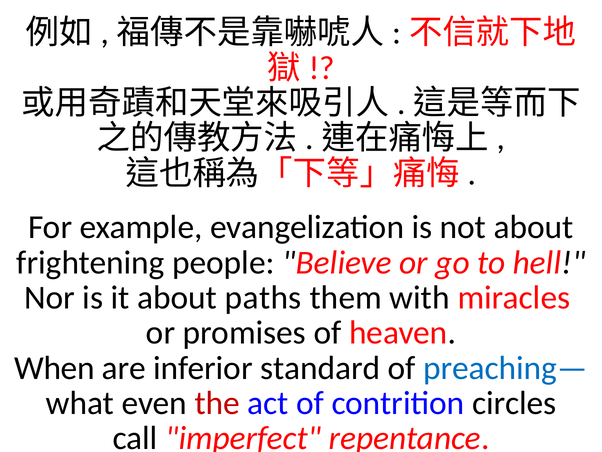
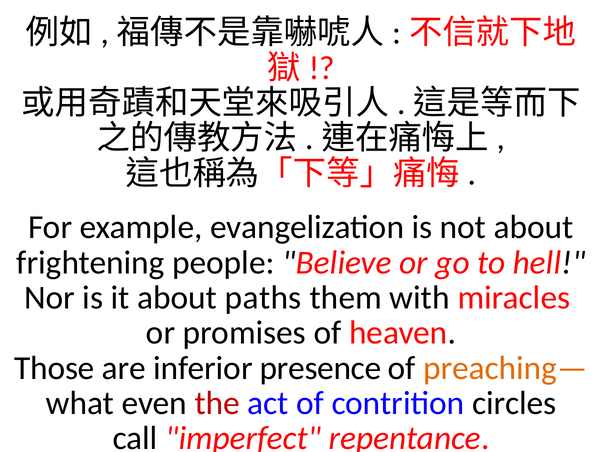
When: When -> Those (54, 368)
standard: standard -> presence (320, 368)
preaching— colour: blue -> orange (505, 368)
